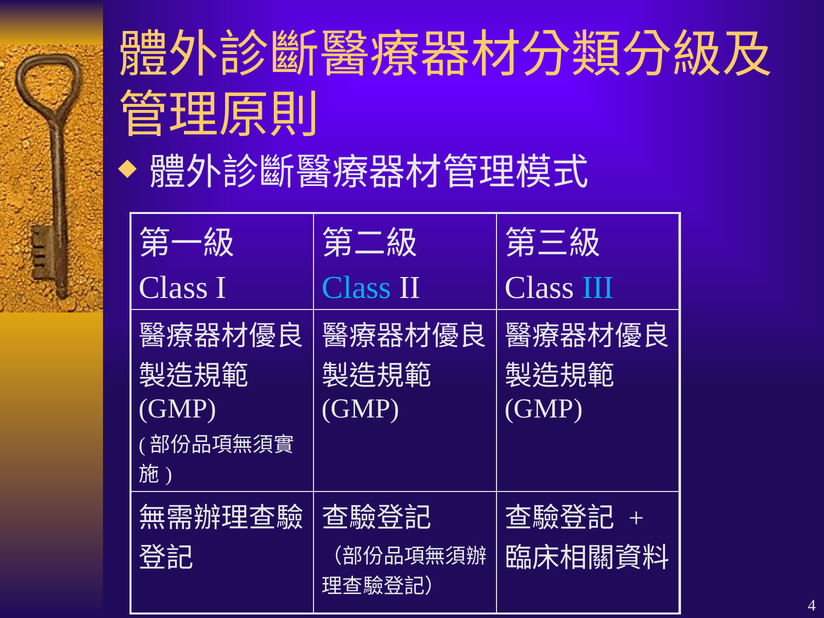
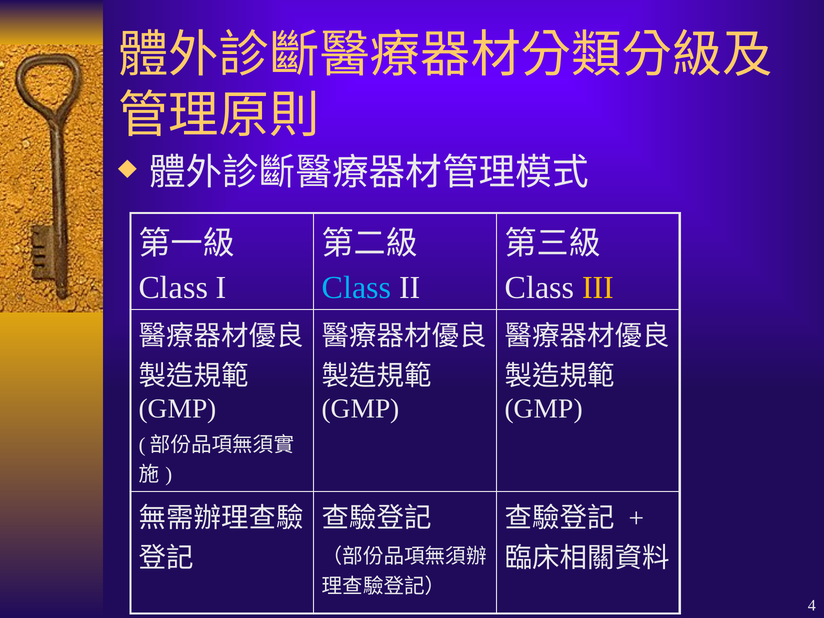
III colour: light blue -> yellow (598, 288)
